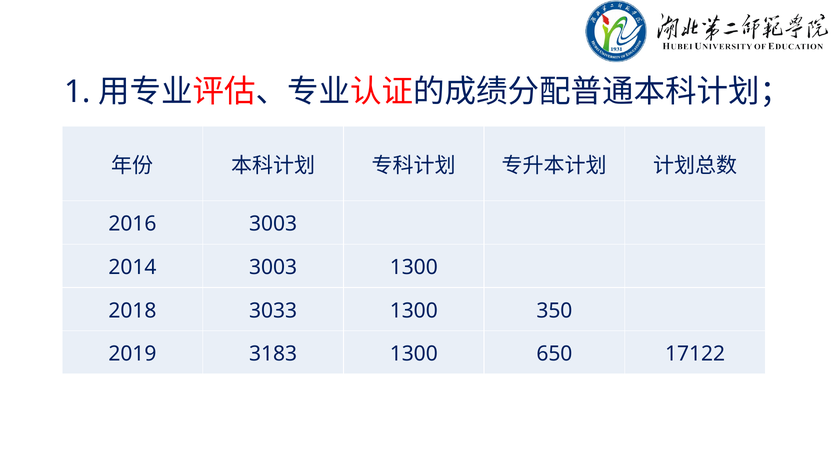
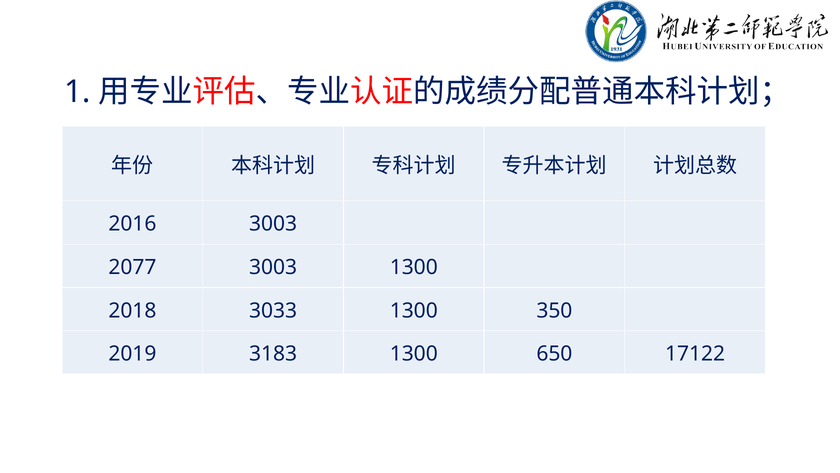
2014: 2014 -> 2077 (132, 267)
